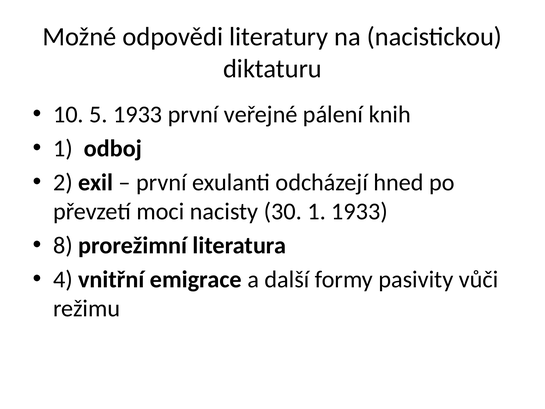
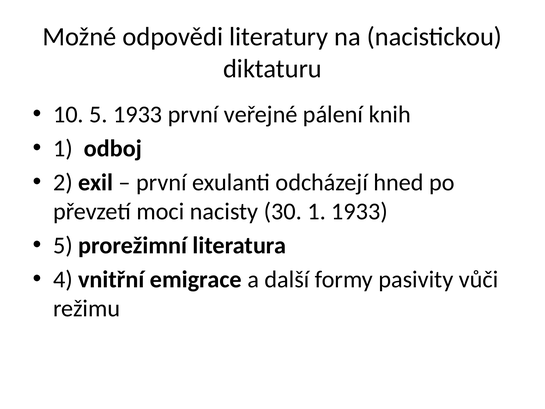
8: 8 -> 5 (63, 245)
